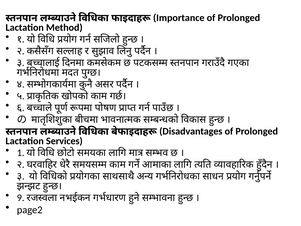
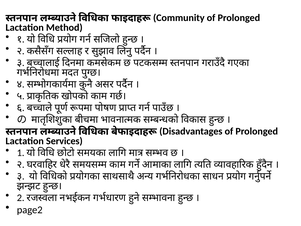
Importance: Importance -> Community (179, 18)
9: 9 -> 2 (21, 198)
